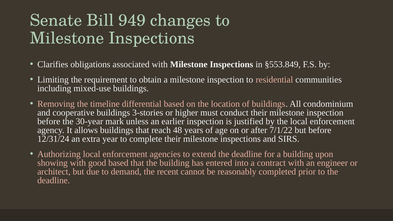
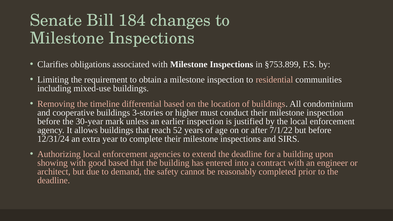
949: 949 -> 184 (132, 21)
§553.849: §553.849 -> §753.899 (283, 64)
48: 48 -> 52 (178, 130)
recent: recent -> safety (168, 172)
